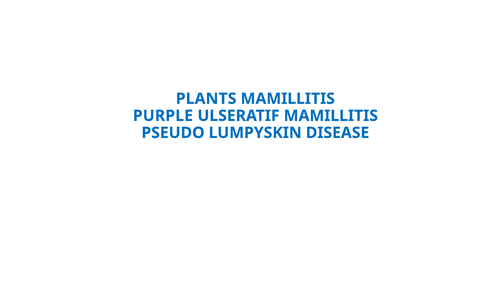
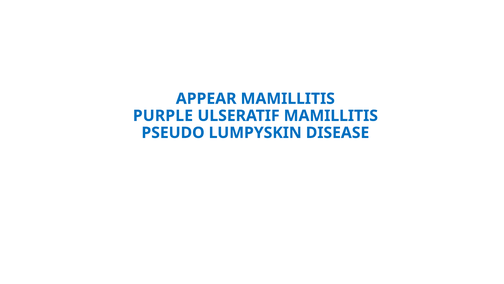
PLANTS: PLANTS -> APPEAR (206, 99)
